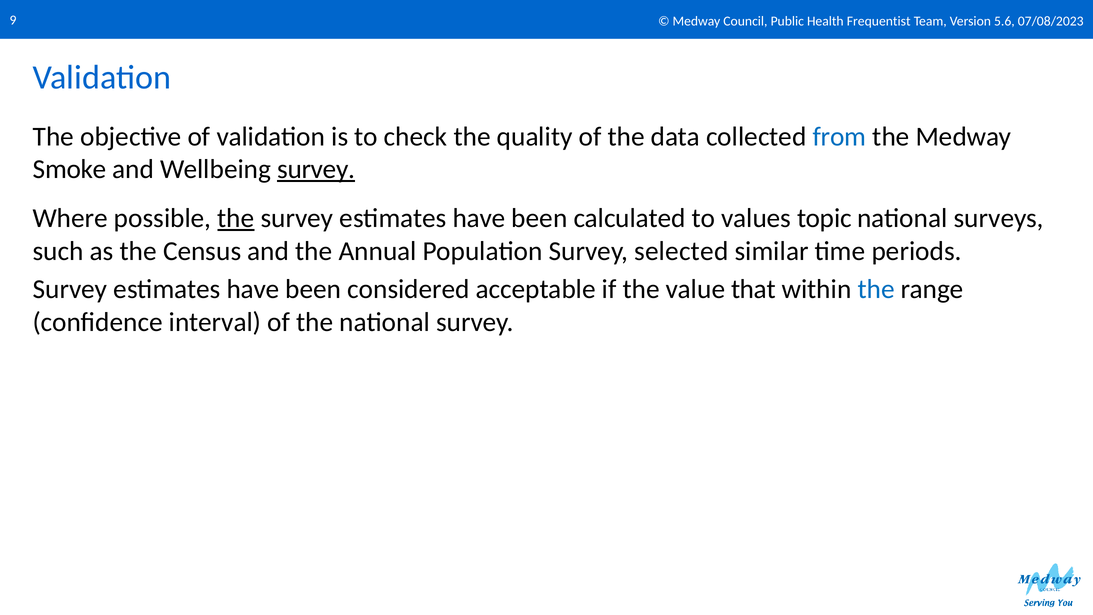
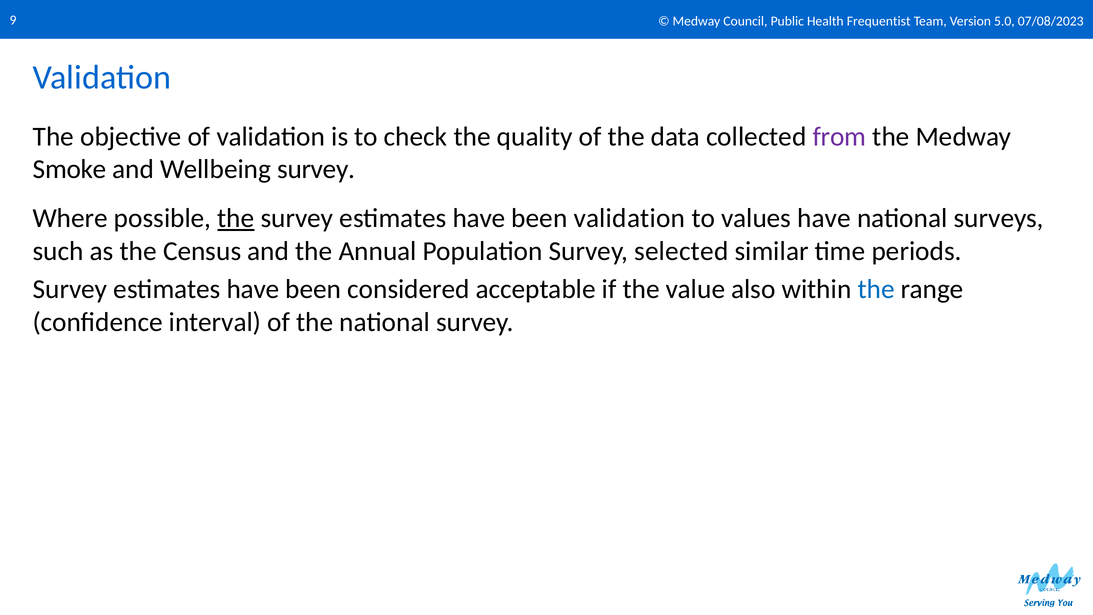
5.6: 5.6 -> 5.0 (1004, 21)
from colour: blue -> purple (839, 136)
survey underline: present -> none (316, 169)
been calculated: calculated -> validation (629, 218)
values topic: topic -> have (824, 218)
that: that -> also (753, 289)
